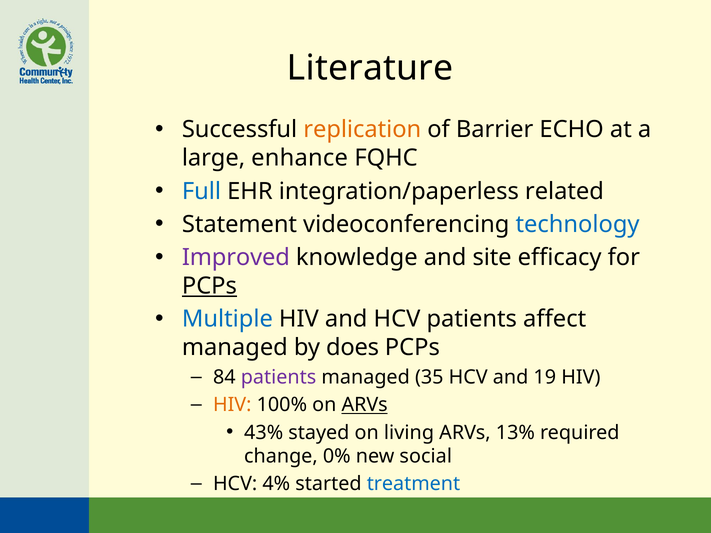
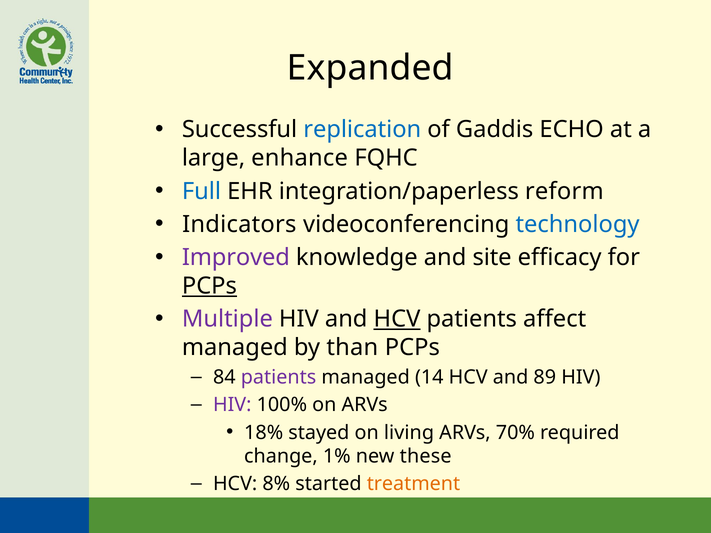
Literature: Literature -> Expanded (370, 68)
replication colour: orange -> blue (362, 130)
Barrier: Barrier -> Gaddis (495, 130)
related: related -> reform (564, 191)
Statement: Statement -> Indicators (239, 224)
Multiple colour: blue -> purple (227, 319)
HCV underline: none -> present (397, 319)
does: does -> than (352, 348)
35: 35 -> 14 (429, 377)
19: 19 -> 89 (545, 377)
HIV colour: orange -> purple (232, 405)
ARVs underline: present -> none (365, 405)
43%: 43% -> 18% (264, 433)
13%: 13% -> 70% (515, 433)
0%: 0% -> 1% (337, 456)
social: social -> these (426, 456)
4%: 4% -> 8% (276, 484)
treatment colour: blue -> orange (413, 484)
